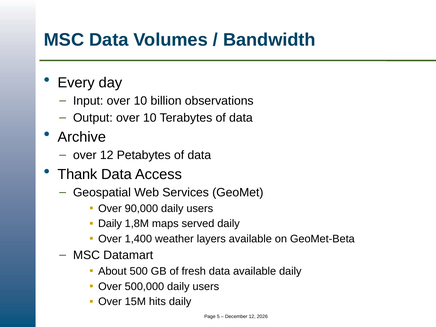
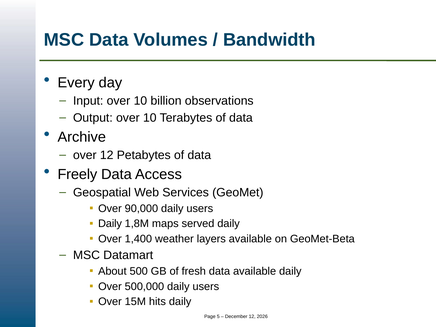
Thank: Thank -> Freely (77, 174)
